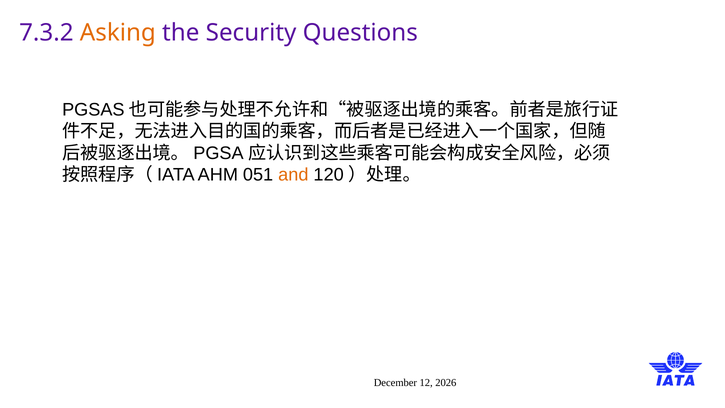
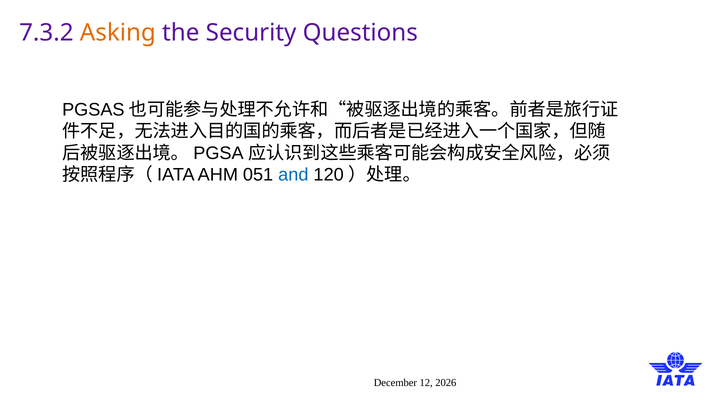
and colour: orange -> blue (293, 175)
